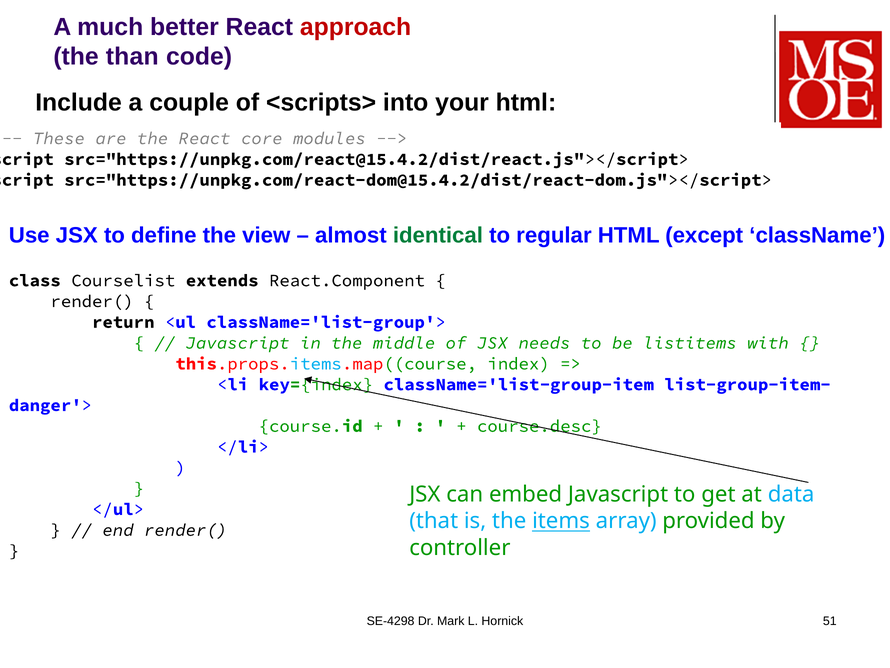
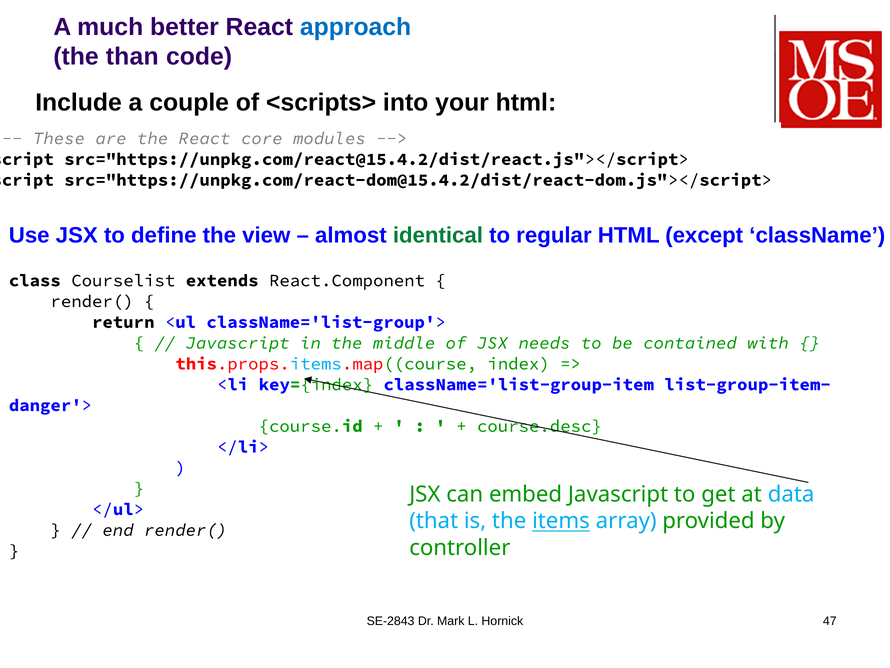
approach colour: red -> blue (356, 27)
listitems: listitems -> contained (690, 343)
SE-4298: SE-4298 -> SE-2843 (391, 621)
51: 51 -> 47 (830, 621)
